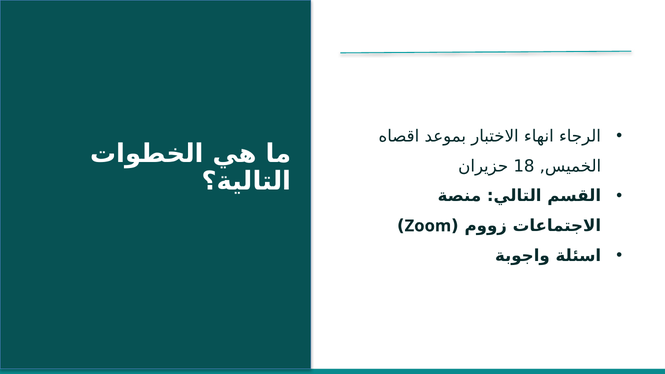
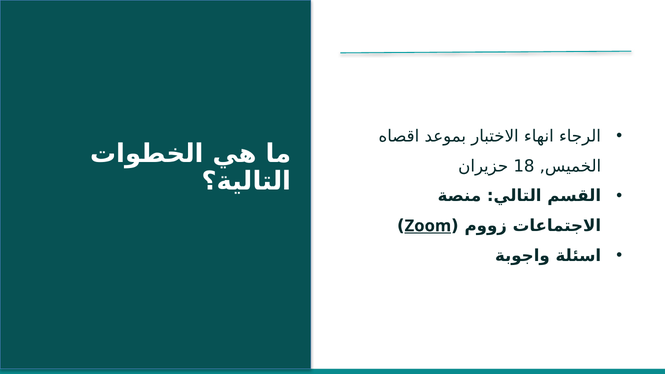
Zoom underline: none -> present (428, 226)
